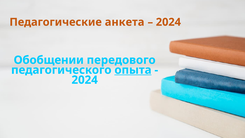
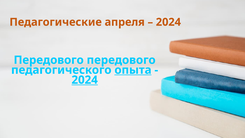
анкета: анкета -> апреля (125, 22)
Обобщении: Обобщении -> Передового (49, 60)
2024 underline: none -> present (85, 80)
